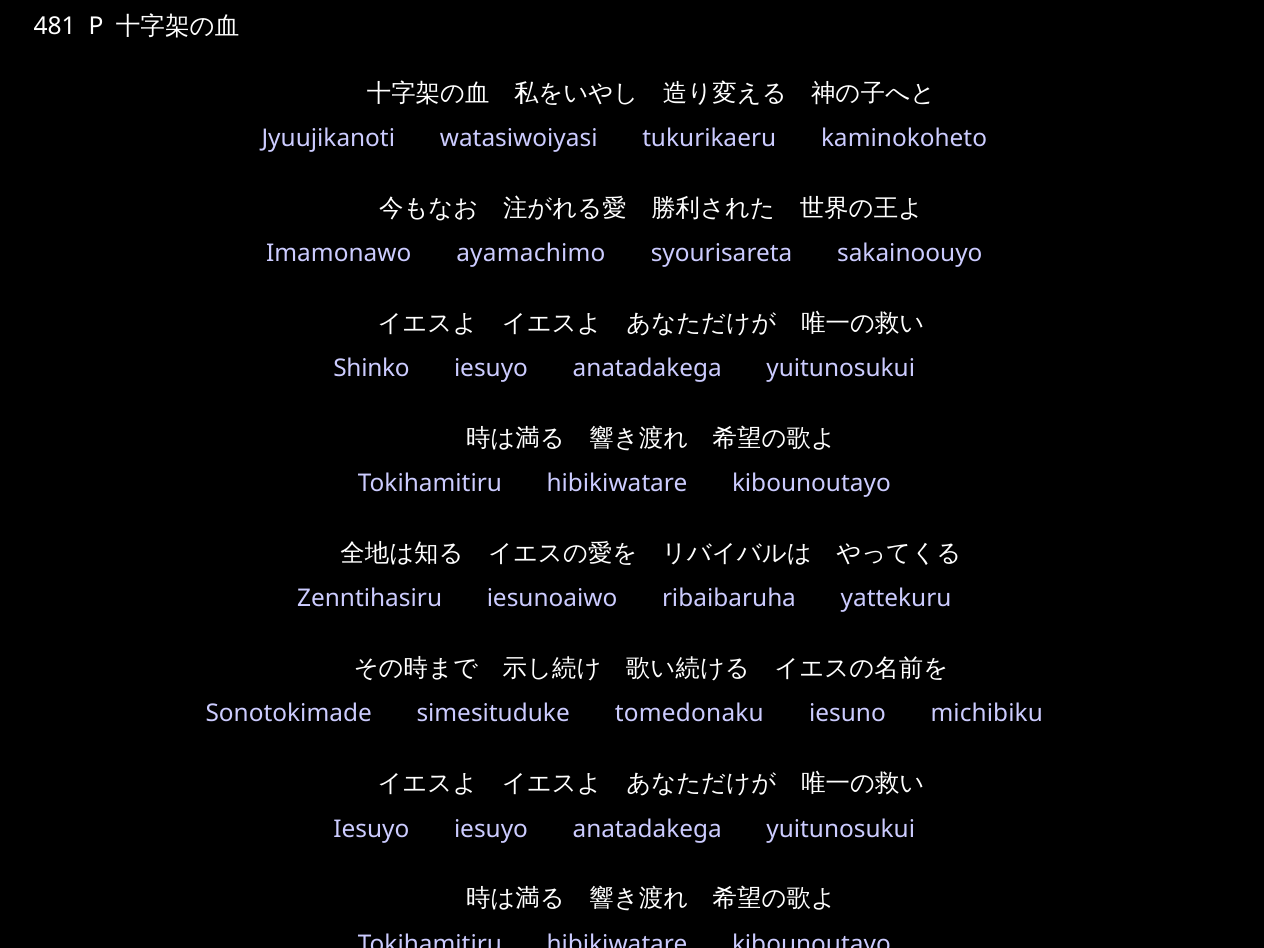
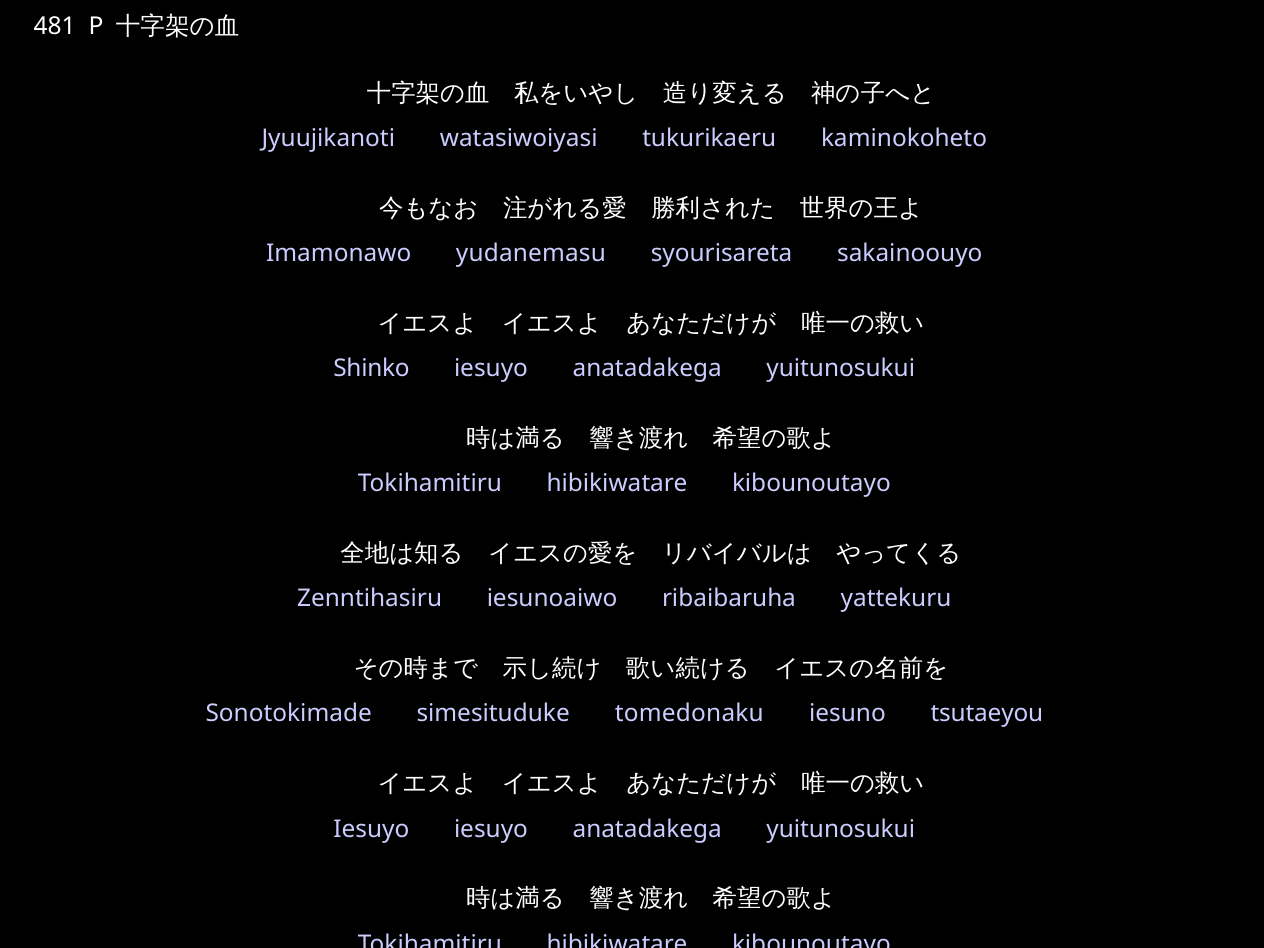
ayamachimo: ayamachimo -> yudanemasu (531, 254)
michibiku: michibiku -> tsutaeyou (987, 714)
